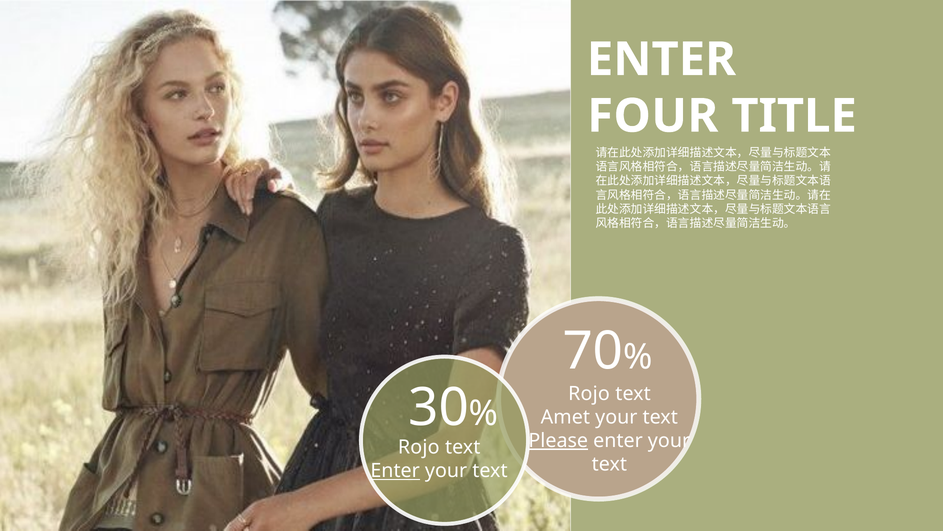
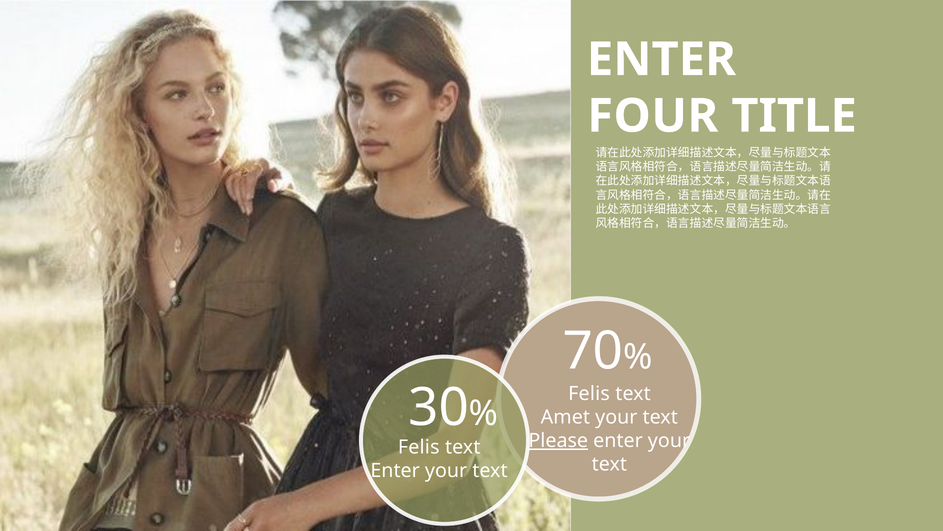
Rojo: Rojo -> Felis (589, 393)
Rojo: Rojo -> Felis (419, 447)
Enter underline: present -> none (395, 470)
